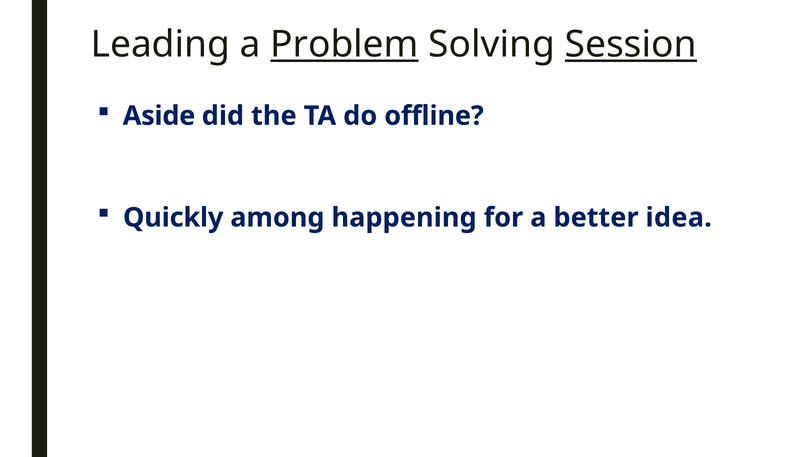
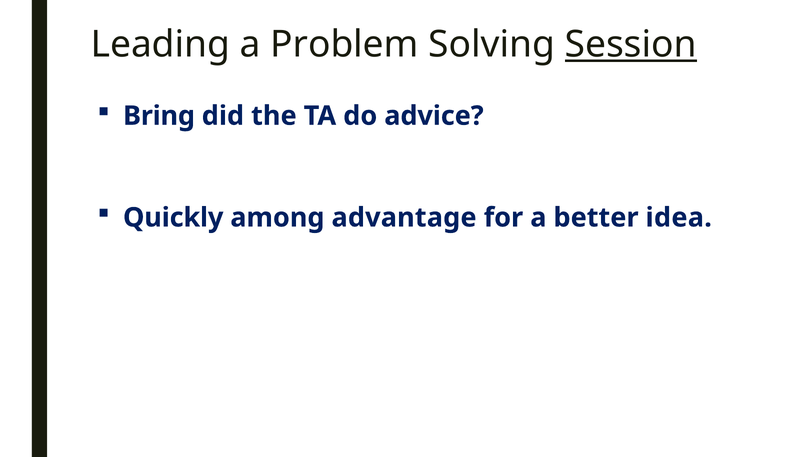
Problem underline: present -> none (345, 45)
Aside: Aside -> Bring (159, 116)
offline: offline -> advice (434, 116)
happening: happening -> advantage (404, 217)
